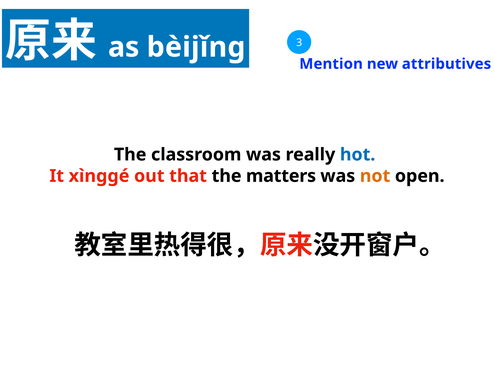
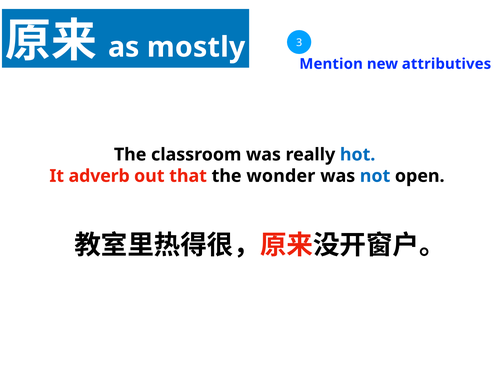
bèijǐng: bèijǐng -> mostly (196, 47)
xìnggé: xìnggé -> adverb (99, 176)
matters: matters -> wonder (281, 176)
not colour: orange -> blue (375, 176)
